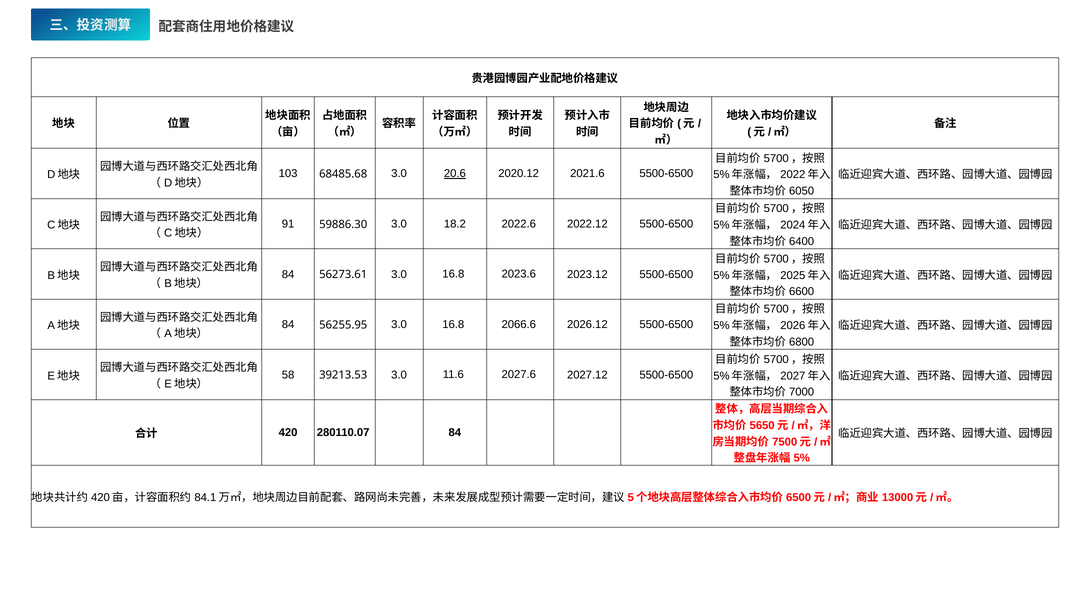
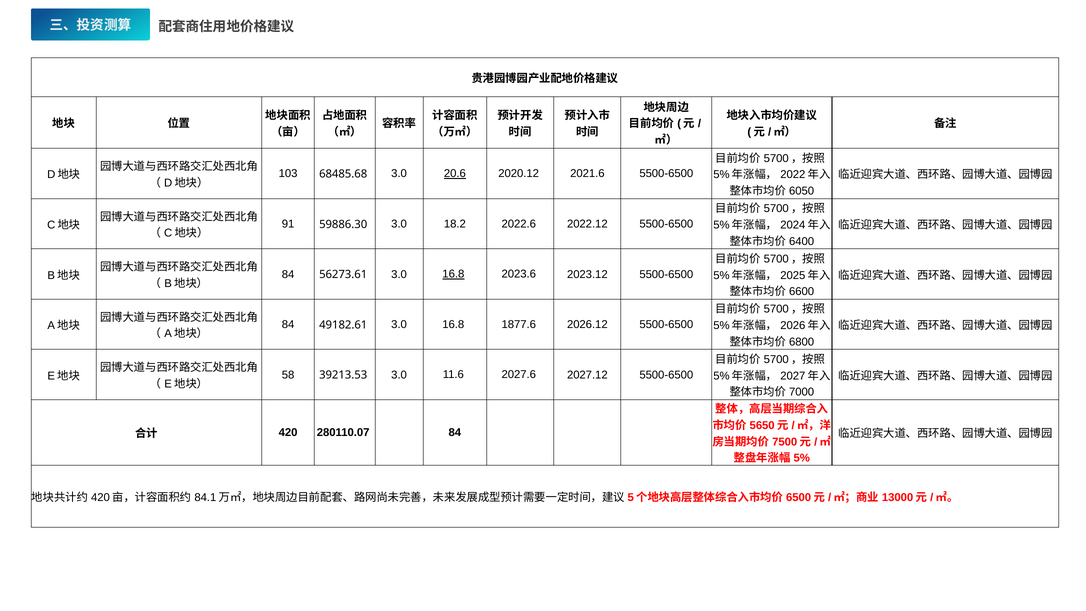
16.8 underline: none -> present (453, 274)
56255.95: 56255.95 -> 49182.61 (343, 325)
2066.6: 2066.6 -> 1877.6 (519, 324)
